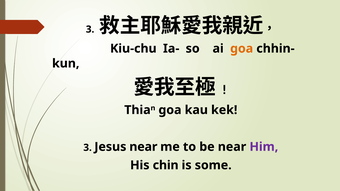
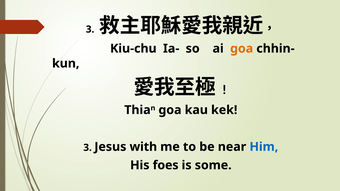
Jesus near: near -> with (143, 147)
Him colour: purple -> blue (264, 147)
chin: chin -> foes (166, 165)
